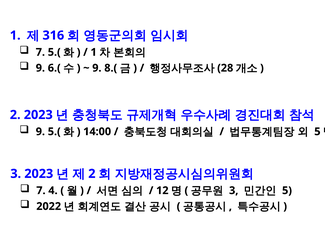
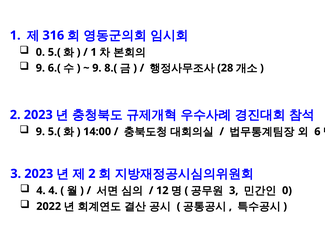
7: 7 -> 0 (40, 52)
5: 5 -> 6 (317, 131)
7: 7 -> 4 (41, 190)
5: 5 -> 0 (287, 190)
